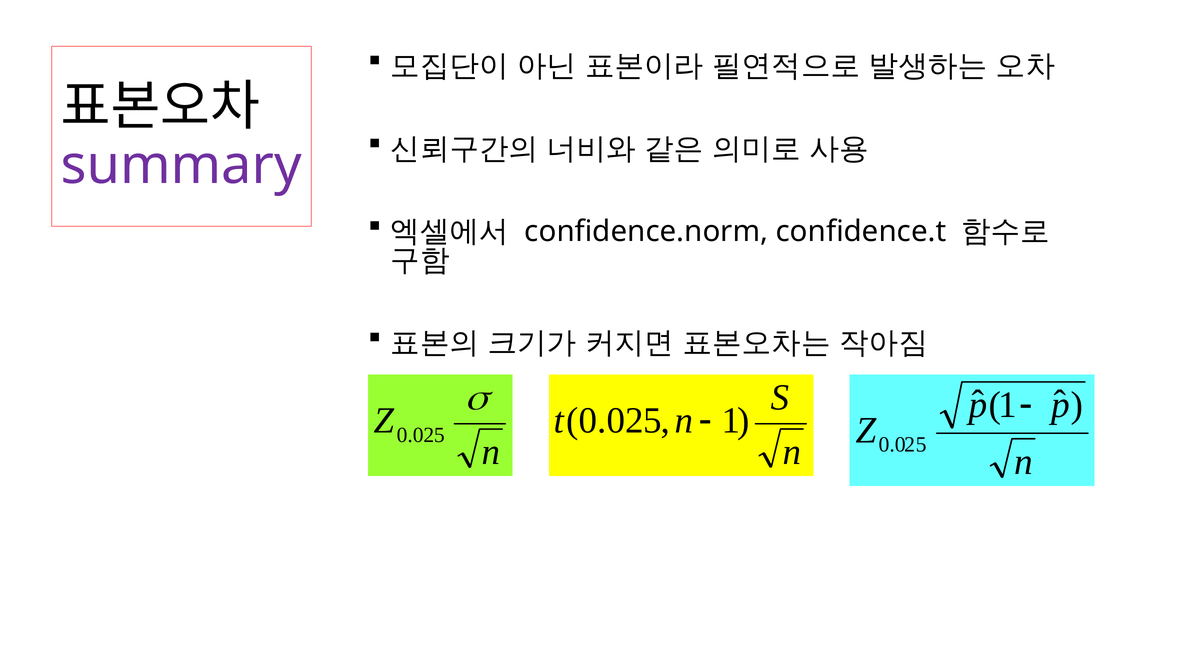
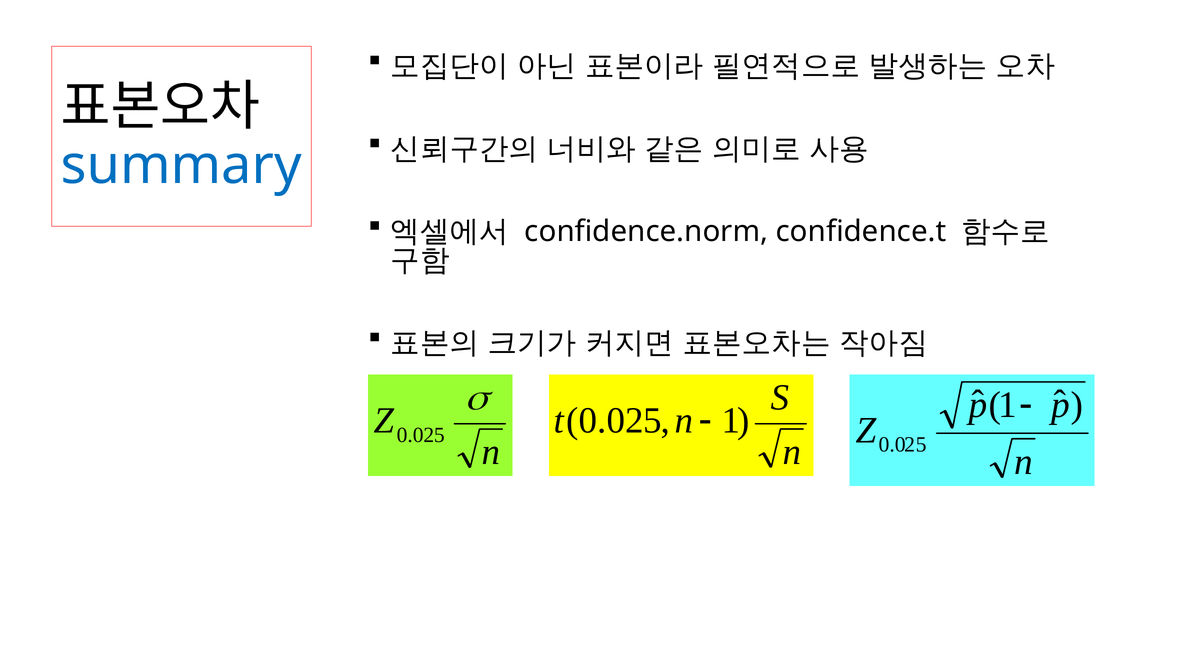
summary colour: purple -> blue (181, 165)
